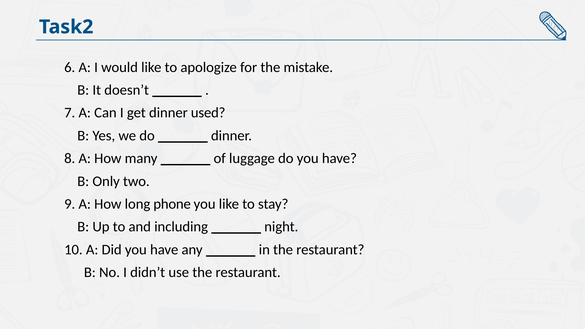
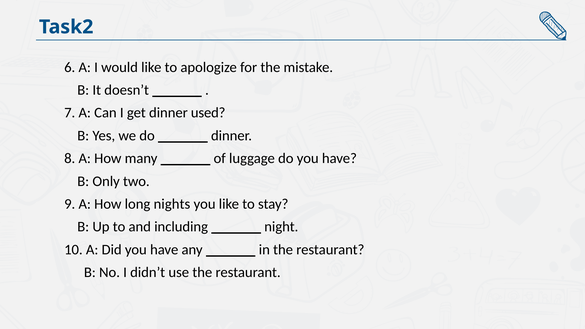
phone: phone -> nights (172, 204)
